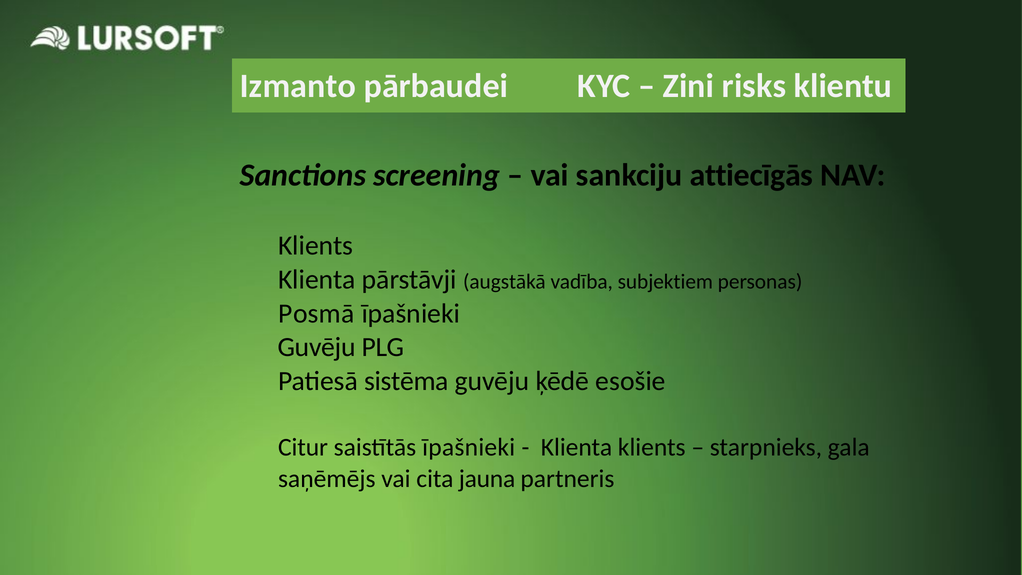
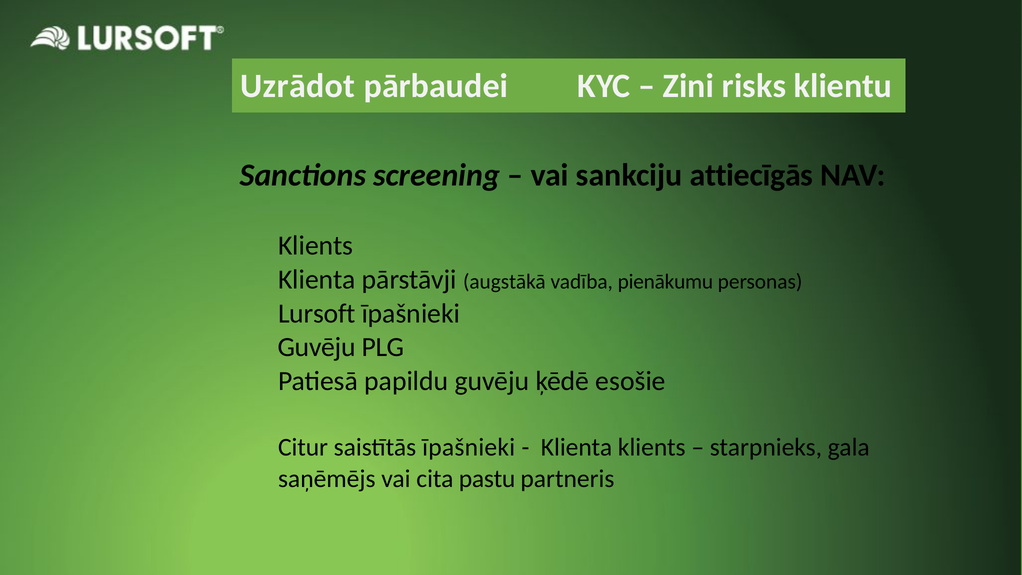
Izmanto: Izmanto -> Uzrādot (298, 86)
subjektiem: subjektiem -> pienākumu (665, 282)
Posmā: Posmā -> Lursoft (317, 313)
sistēma: sistēma -> papildu (406, 381)
jauna: jauna -> pastu (487, 479)
